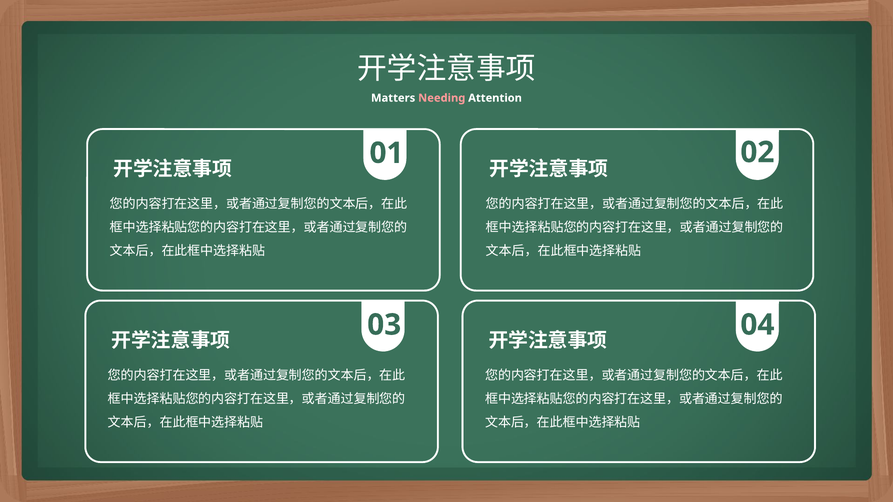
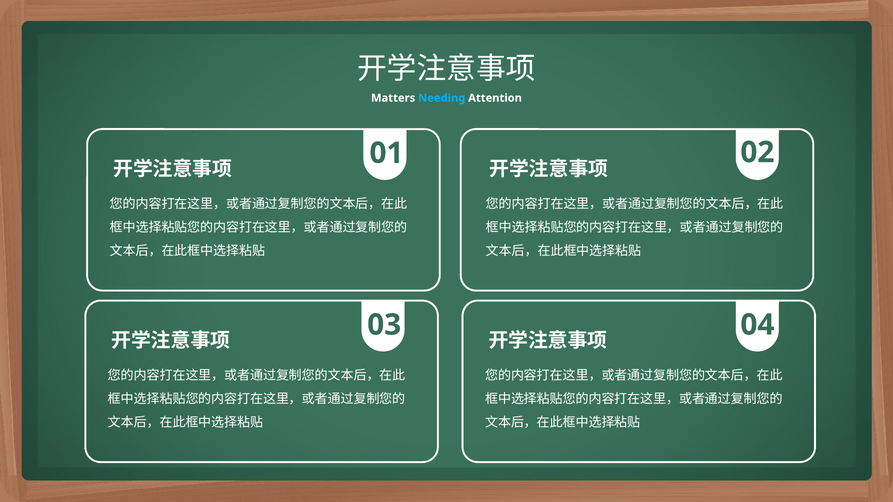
Needing colour: pink -> light blue (442, 98)
